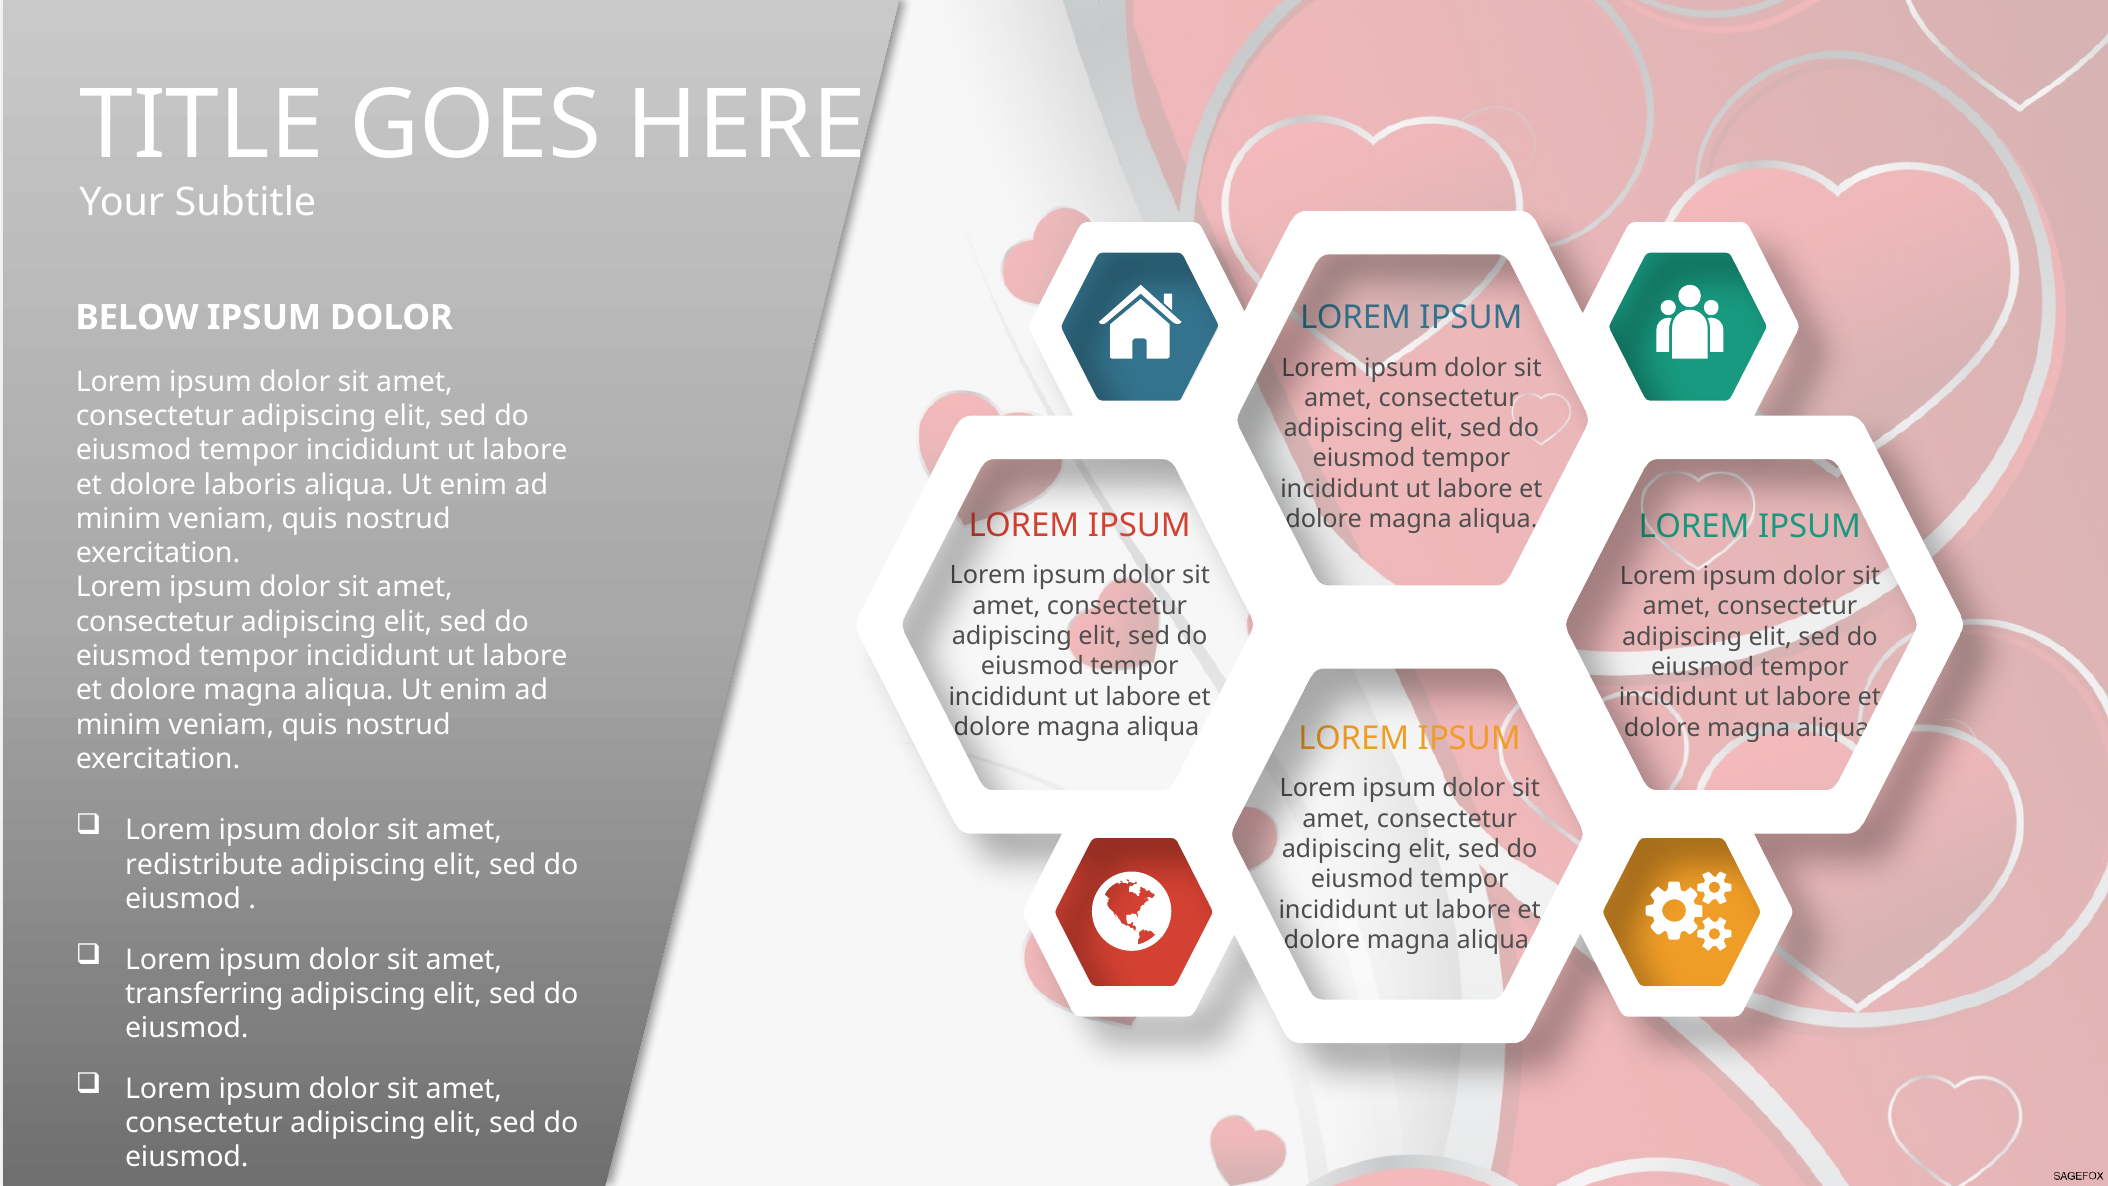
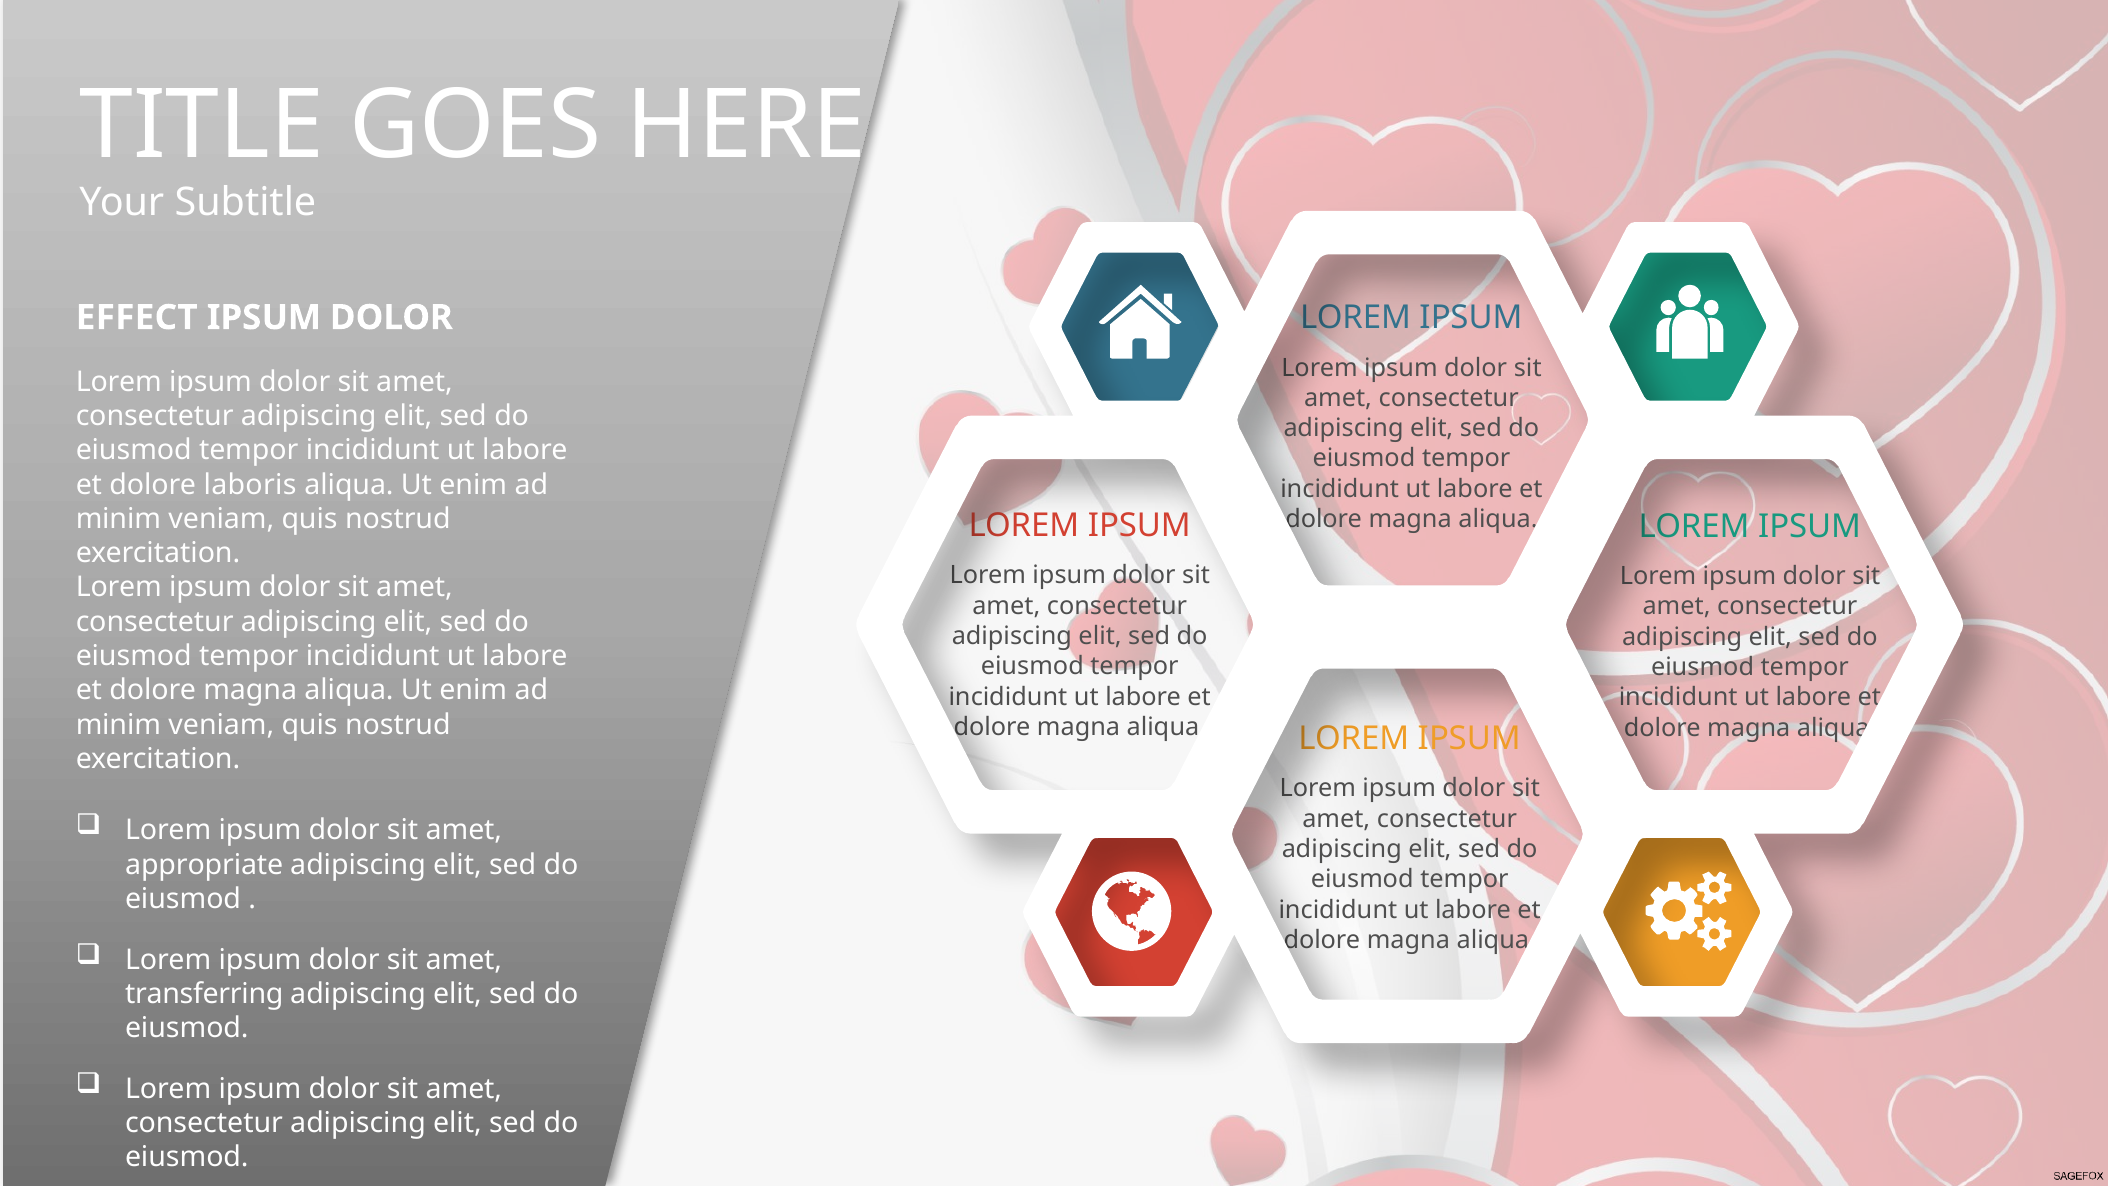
BELOW: BELOW -> EFFECT (137, 317)
redistribute: redistribute -> appropriate (204, 864)
